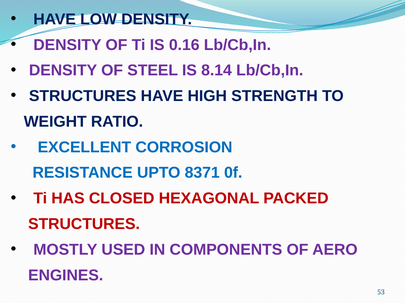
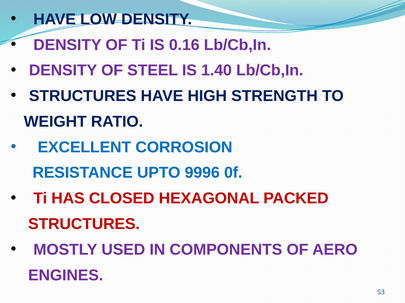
8.14: 8.14 -> 1.40 (217, 71)
8371: 8371 -> 9996 (202, 173)
